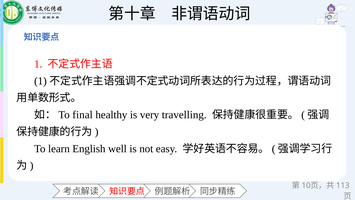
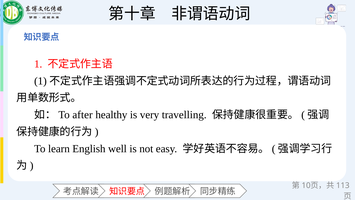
final: final -> after (83, 115)
